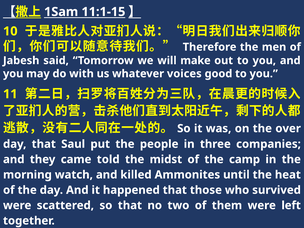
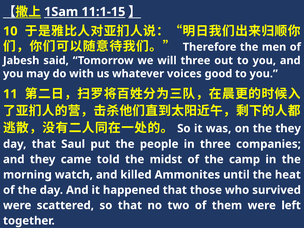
will make: make -> three (195, 61)
the over: over -> they (288, 128)
